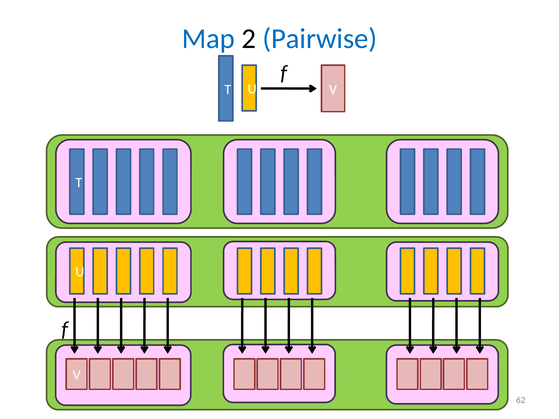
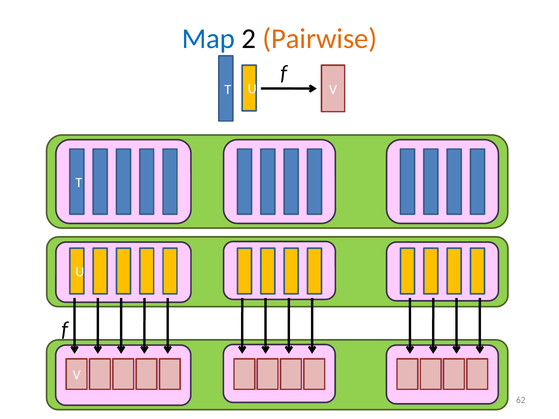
Pairwise colour: blue -> orange (320, 39)
